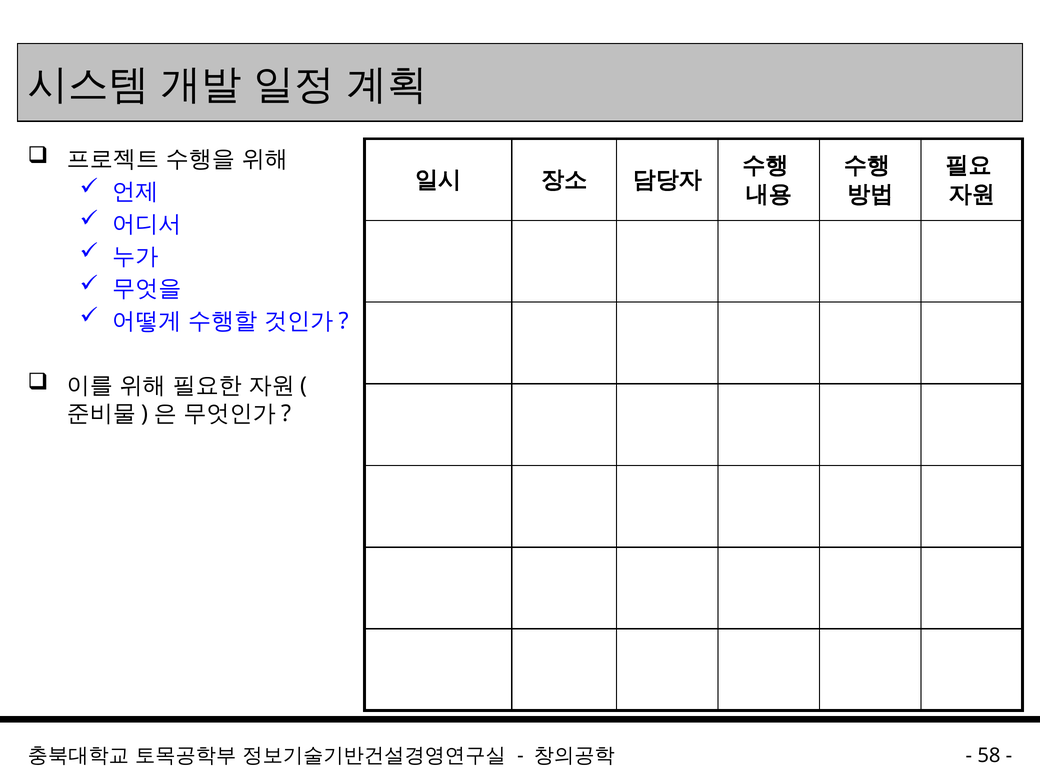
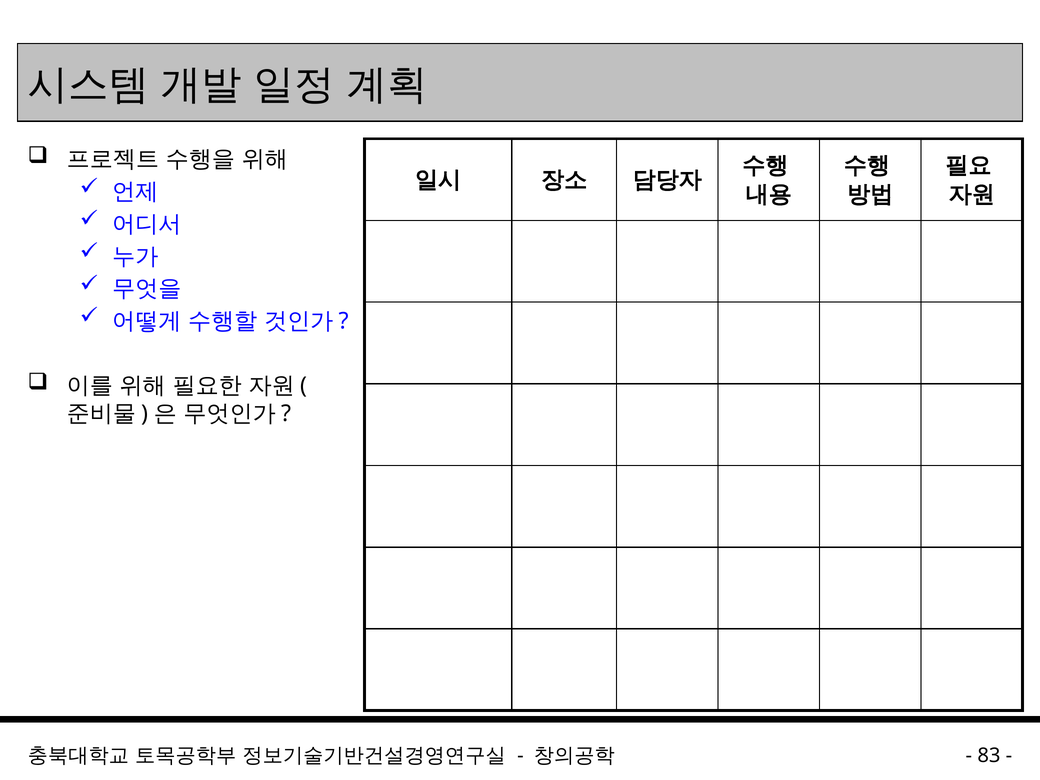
58: 58 -> 83 (989, 755)
